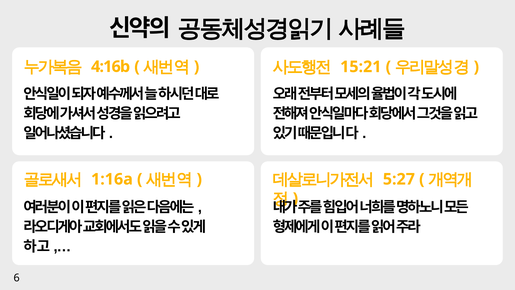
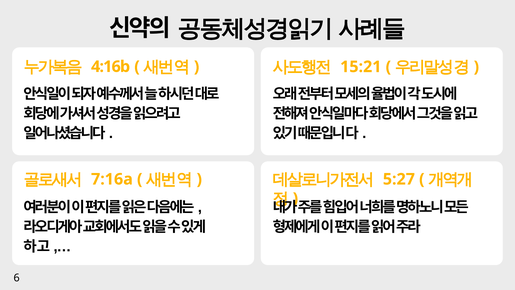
1:16a: 1:16a -> 7:16a (112, 179)
